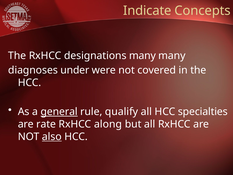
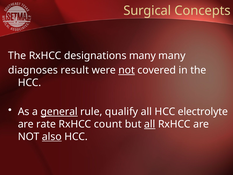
Indicate: Indicate -> Surgical (147, 11)
under: under -> result (75, 70)
not underline: none -> present (127, 70)
specialties: specialties -> electrolyte (203, 112)
along: along -> count (108, 124)
all underline: none -> present (150, 124)
